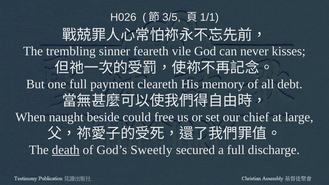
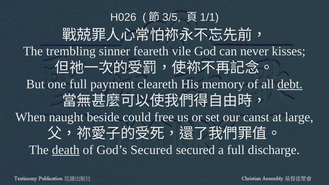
debt underline: none -> present (290, 84)
chief: chief -> canst (256, 117)
God’s Sweetly: Sweetly -> Secured (151, 150)
